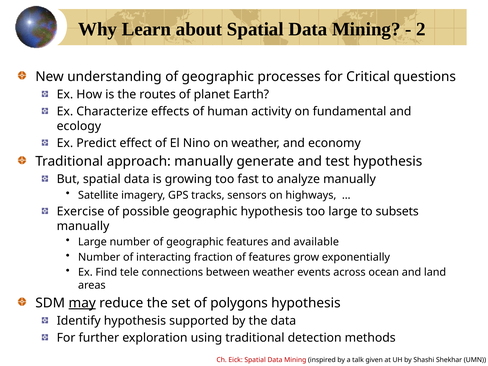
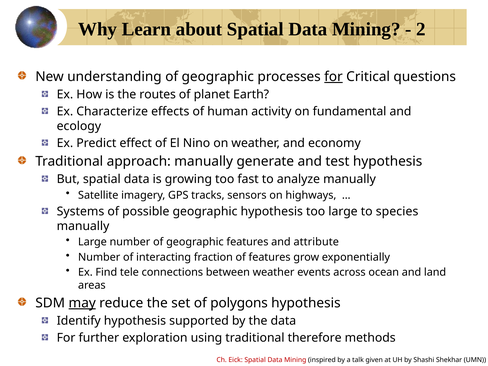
for underline: none -> present (333, 77)
Exercise: Exercise -> Systems (80, 212)
subsets: subsets -> species (397, 212)
available: available -> attribute (316, 242)
detection: detection -> therefore (315, 338)
